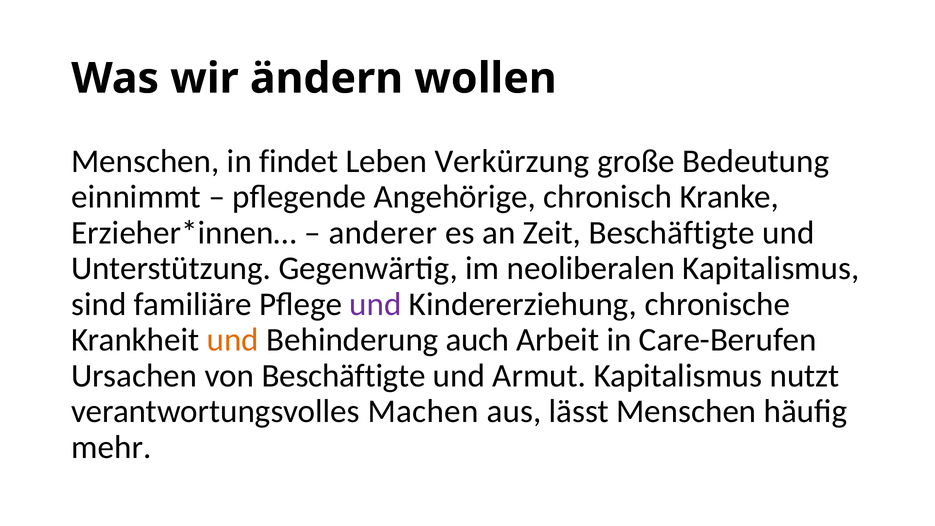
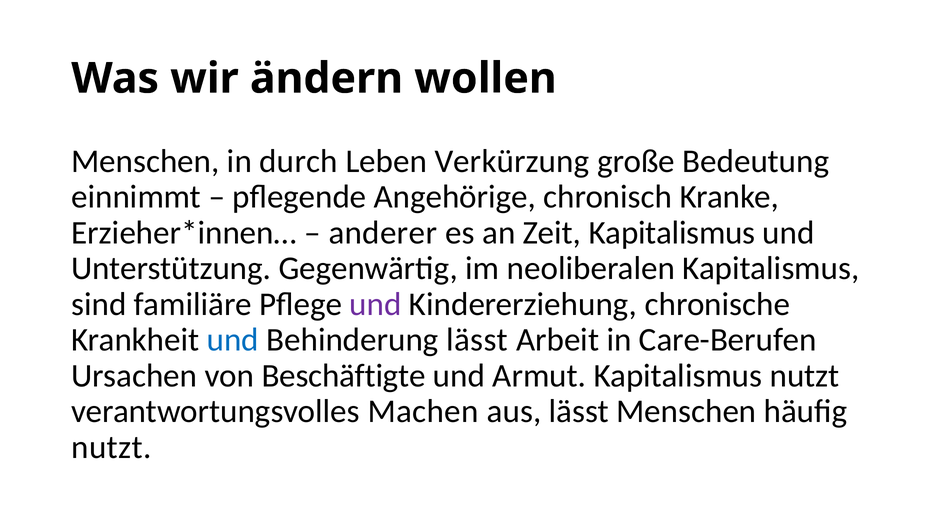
findet: findet -> durch (299, 161)
Zeit Beschäftigte: Beschäftigte -> Kapitalismus (672, 233)
und colour: orange -> blue (233, 340)
Behinderung auch: auch -> lässt (477, 340)
mehr: mehr -> nutzt (111, 447)
